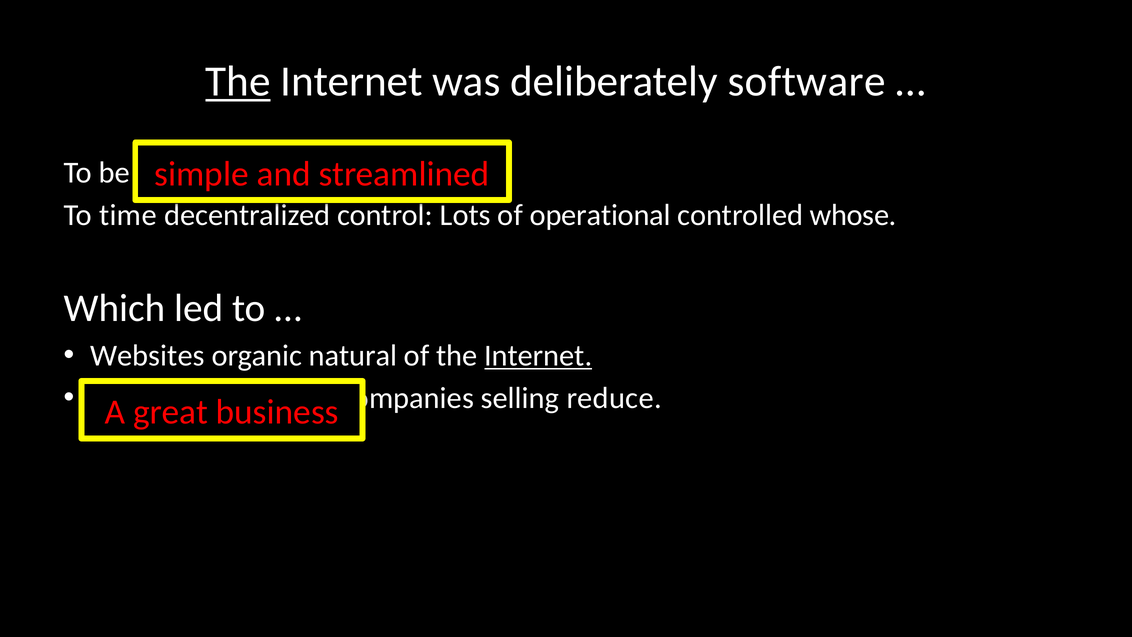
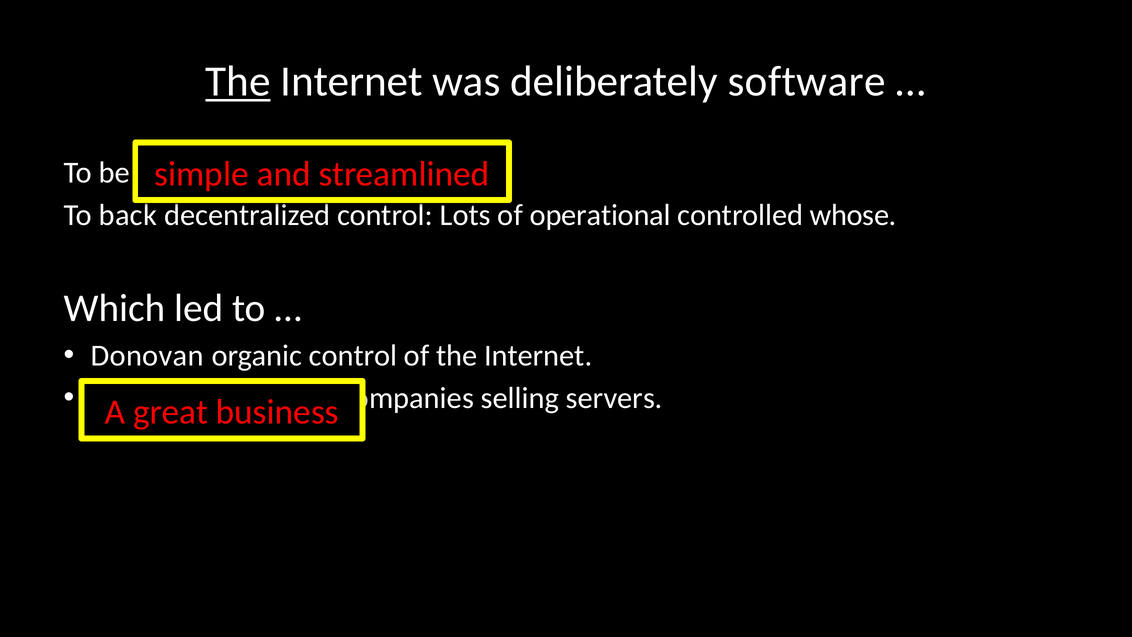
time: time -> back (128, 215)
Websites: Websites -> Donovan (147, 356)
organic natural: natural -> control (353, 356)
Internet underline: present -> none (538, 356)
reduce: reduce -> servers (614, 398)
